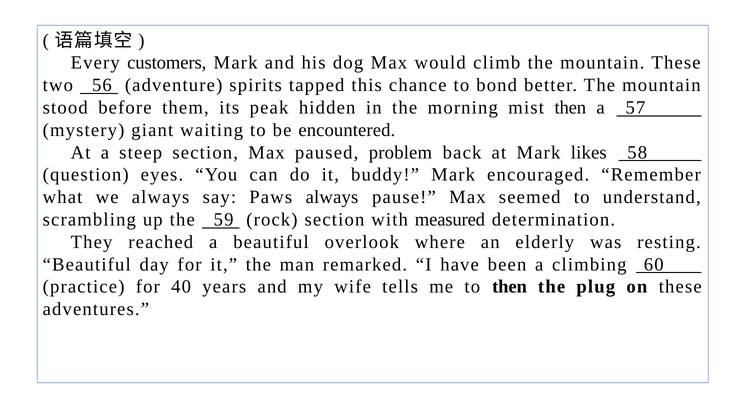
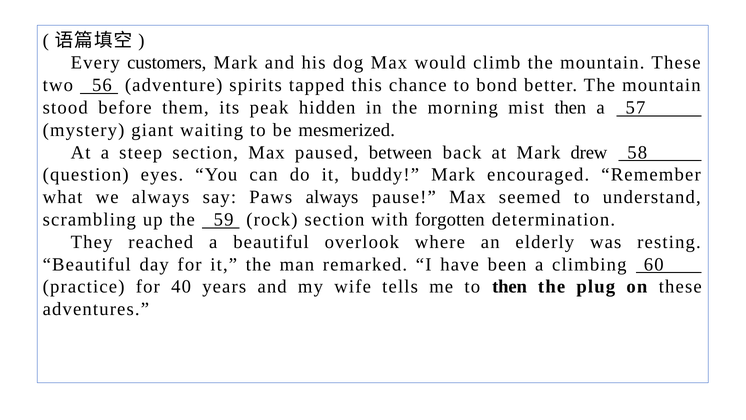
encountered: encountered -> mesmerized (347, 130)
problem: problem -> between (400, 152)
likes: likes -> drew (589, 152)
measured: measured -> forgotten (450, 219)
